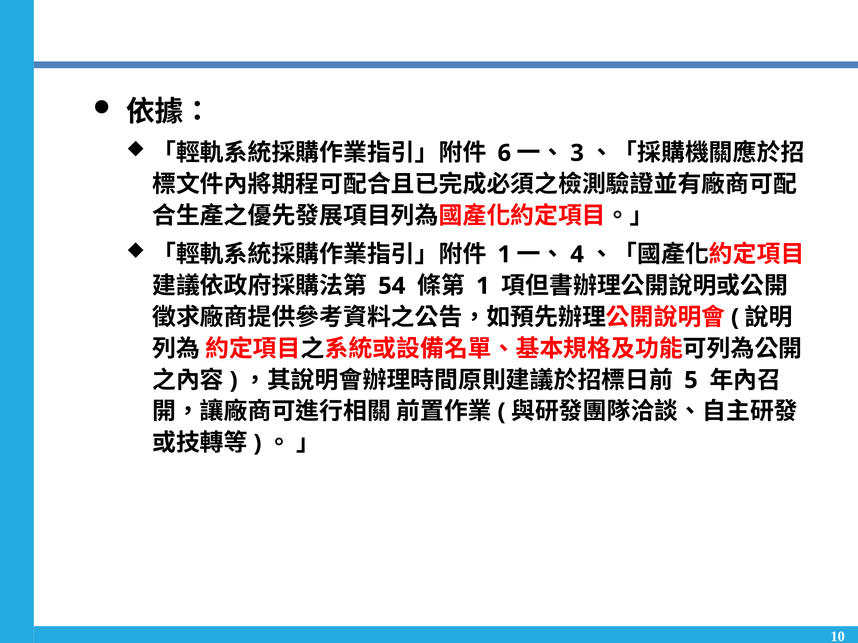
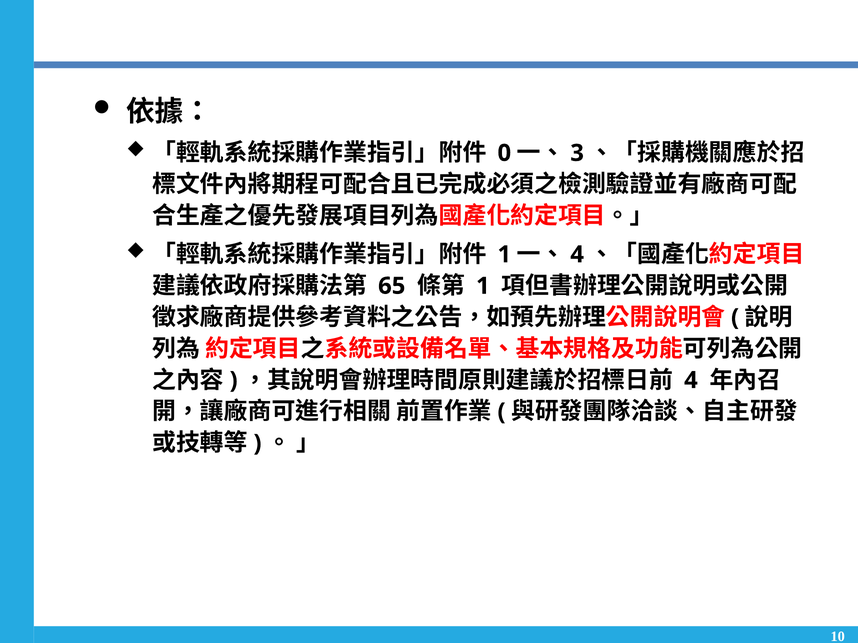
6: 6 -> 0 (504, 153)
54: 54 -> 65 (392, 286)
5: 5 -> 4 (691, 380)
